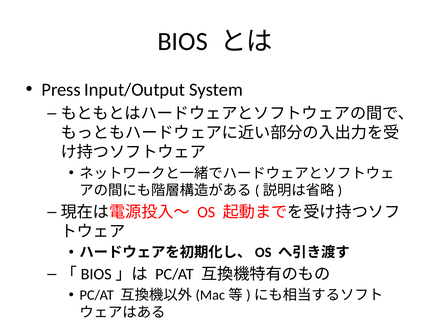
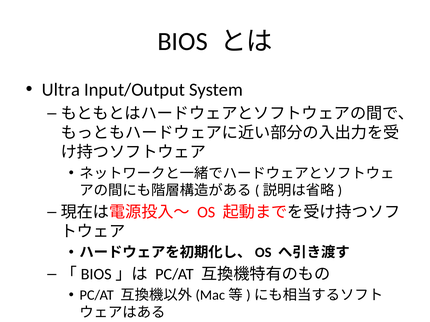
Press: Press -> Ultra (61, 90)
